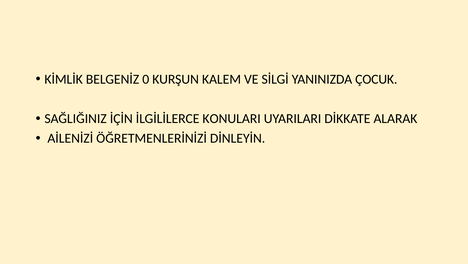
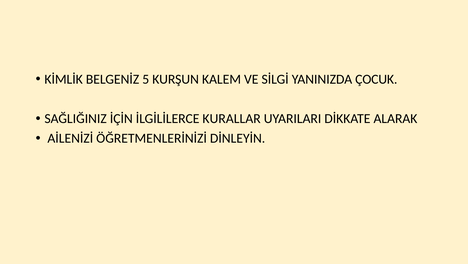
0: 0 -> 5 (146, 79)
KONULARI: KONULARI -> KURALLAR (232, 118)
